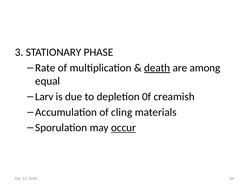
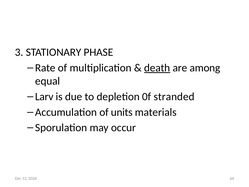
creamish: creamish -> stranded (174, 97)
cling: cling -> units (122, 112)
occur underline: present -> none (124, 128)
